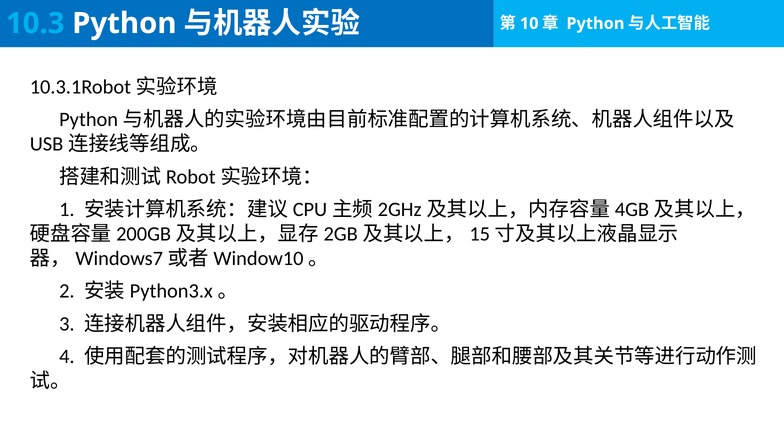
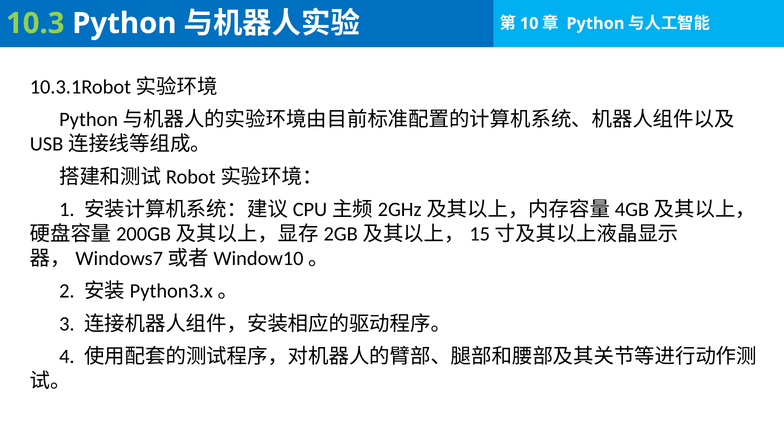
10.3 colour: light blue -> light green (35, 23)
